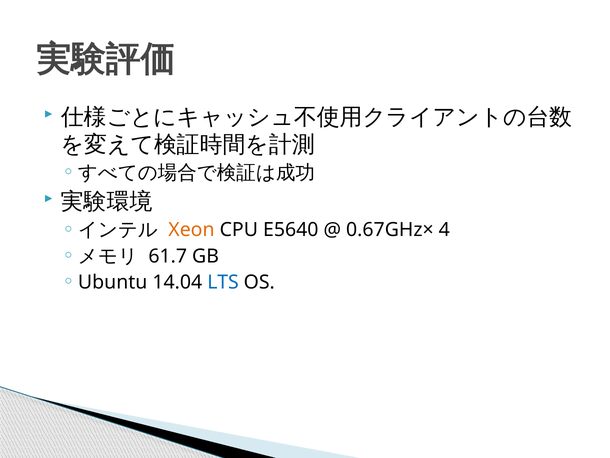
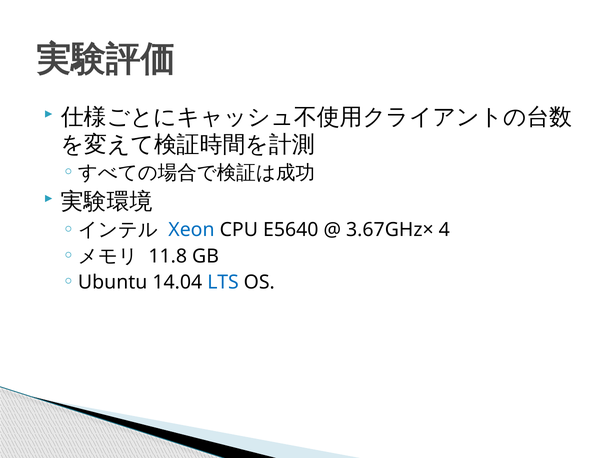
Xeon colour: orange -> blue (191, 230)
0.67GHz×: 0.67GHz× -> 3.67GHz× (390, 230)
61.7: 61.7 -> 11.8 (168, 256)
